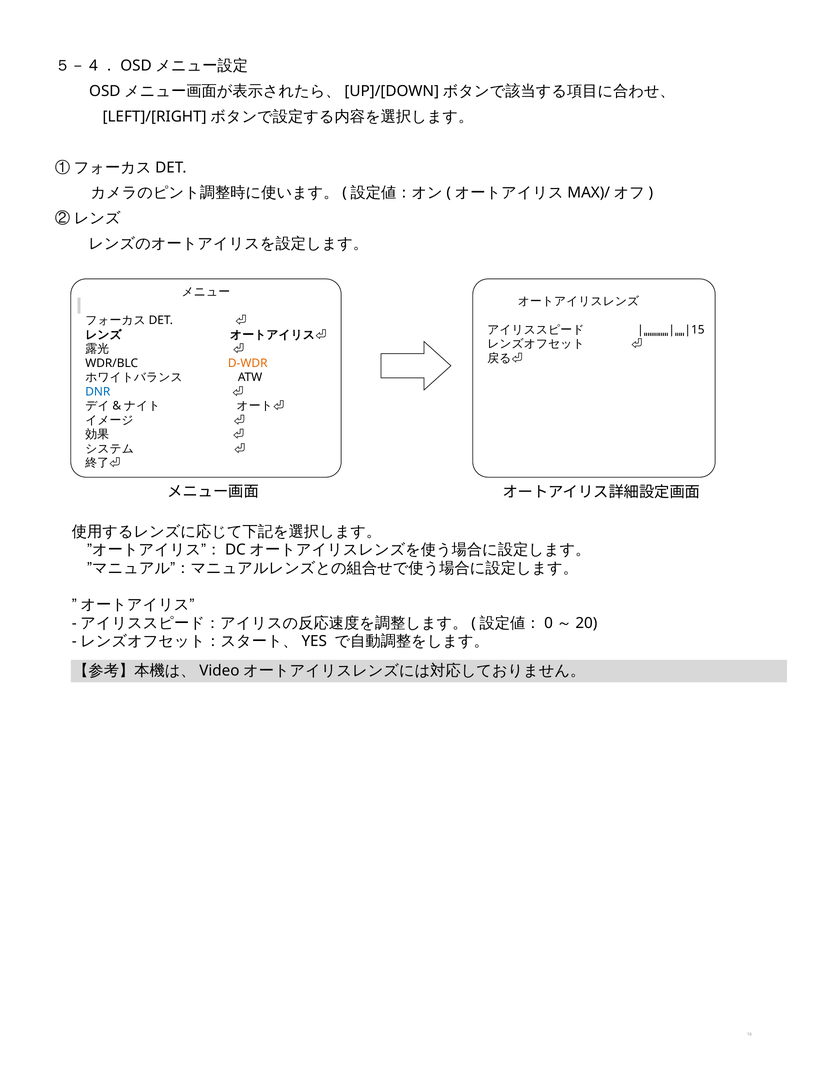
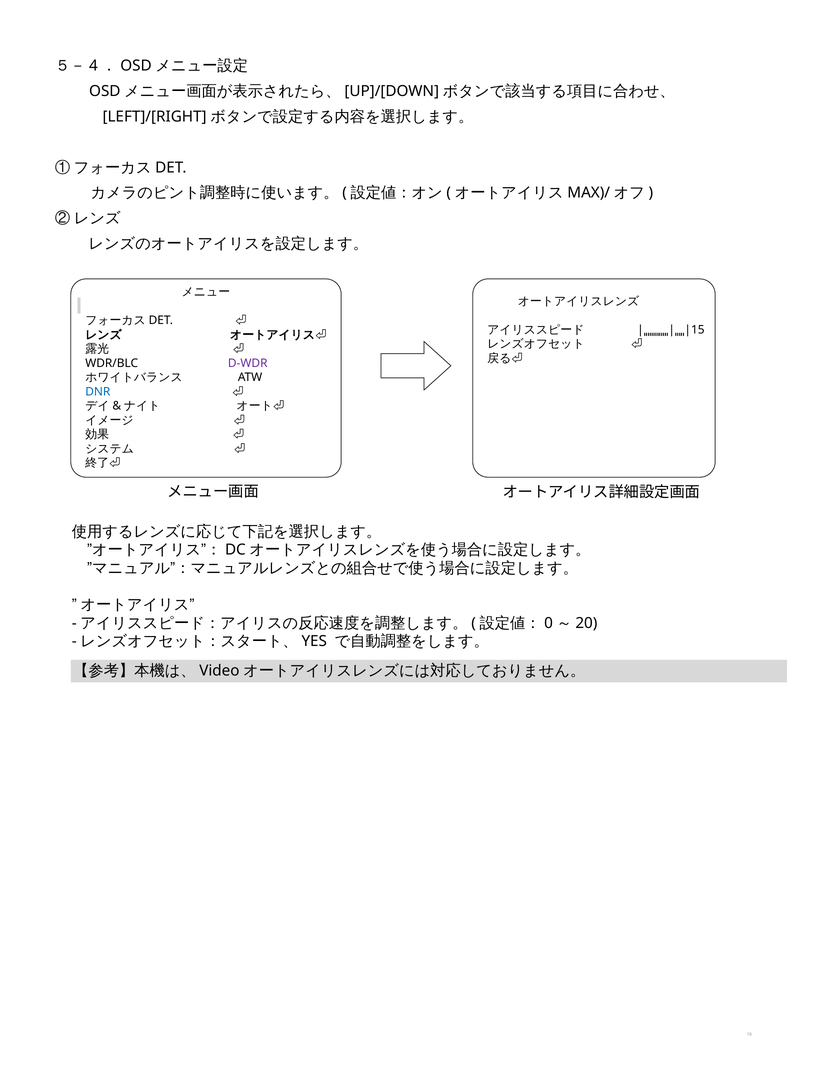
D-WDR colour: orange -> purple (248, 363)
